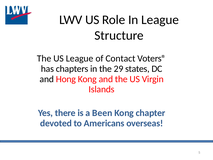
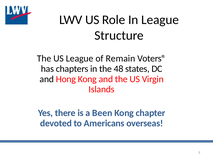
Contact: Contact -> Remain (120, 58)
29: 29 -> 48 (119, 69)
